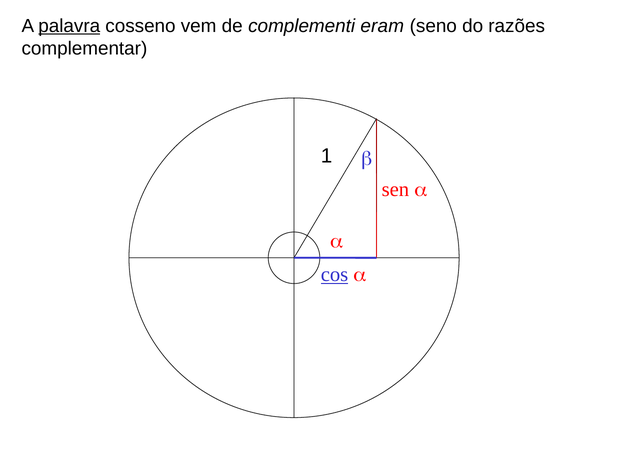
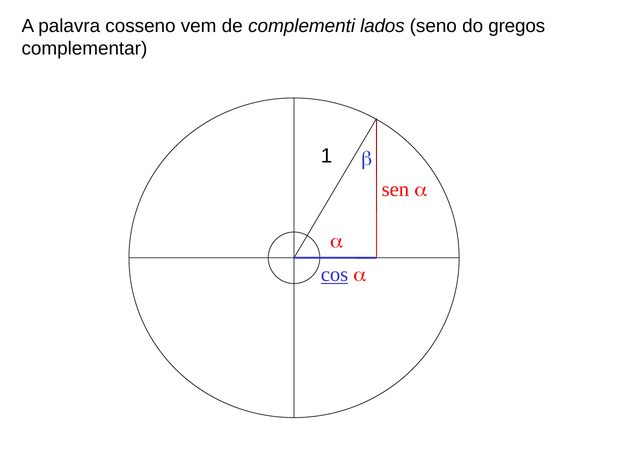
palavra underline: present -> none (69, 26)
eram: eram -> lados (382, 26)
razões: razões -> gregos (517, 26)
